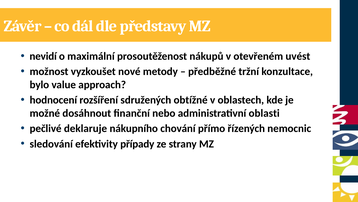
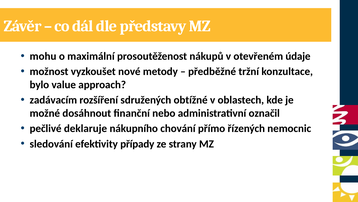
nevidí: nevidí -> mohu (43, 56)
uvést: uvést -> údaje (298, 56)
hodnocení: hodnocení -> zadávacím (53, 100)
oblasti: oblasti -> označil (264, 113)
